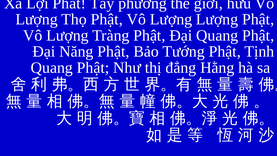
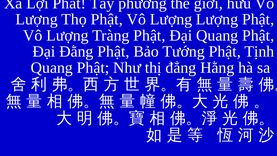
Năng: Năng -> Đằng (76, 51)
